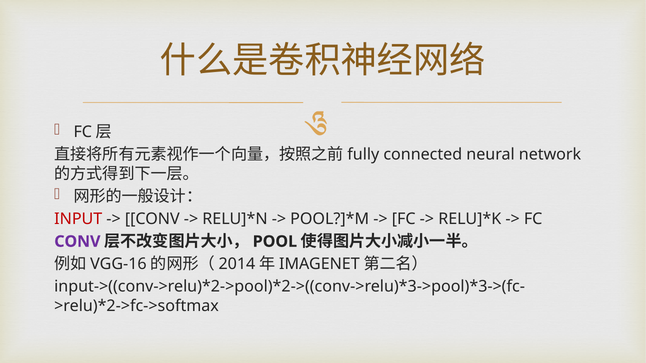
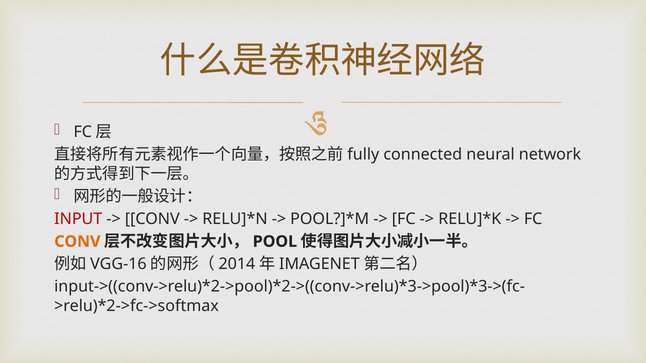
CONV colour: purple -> orange (77, 242)
